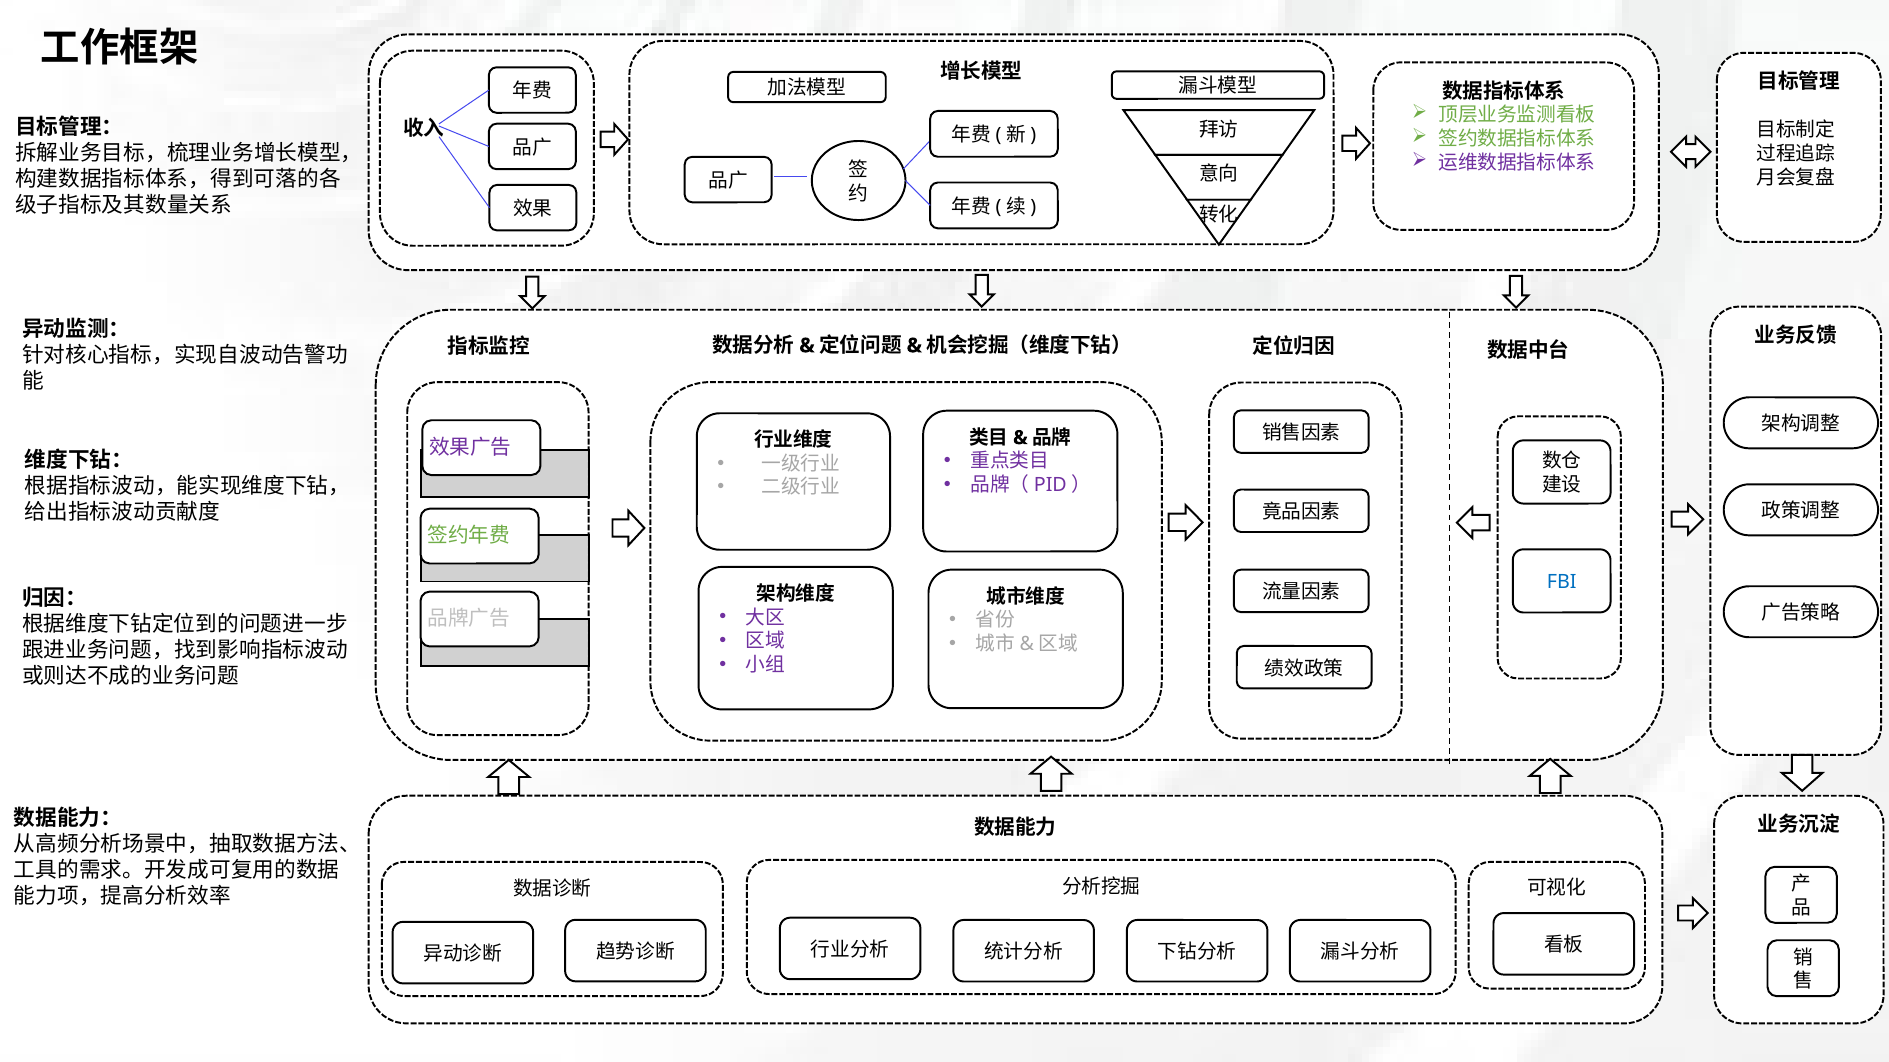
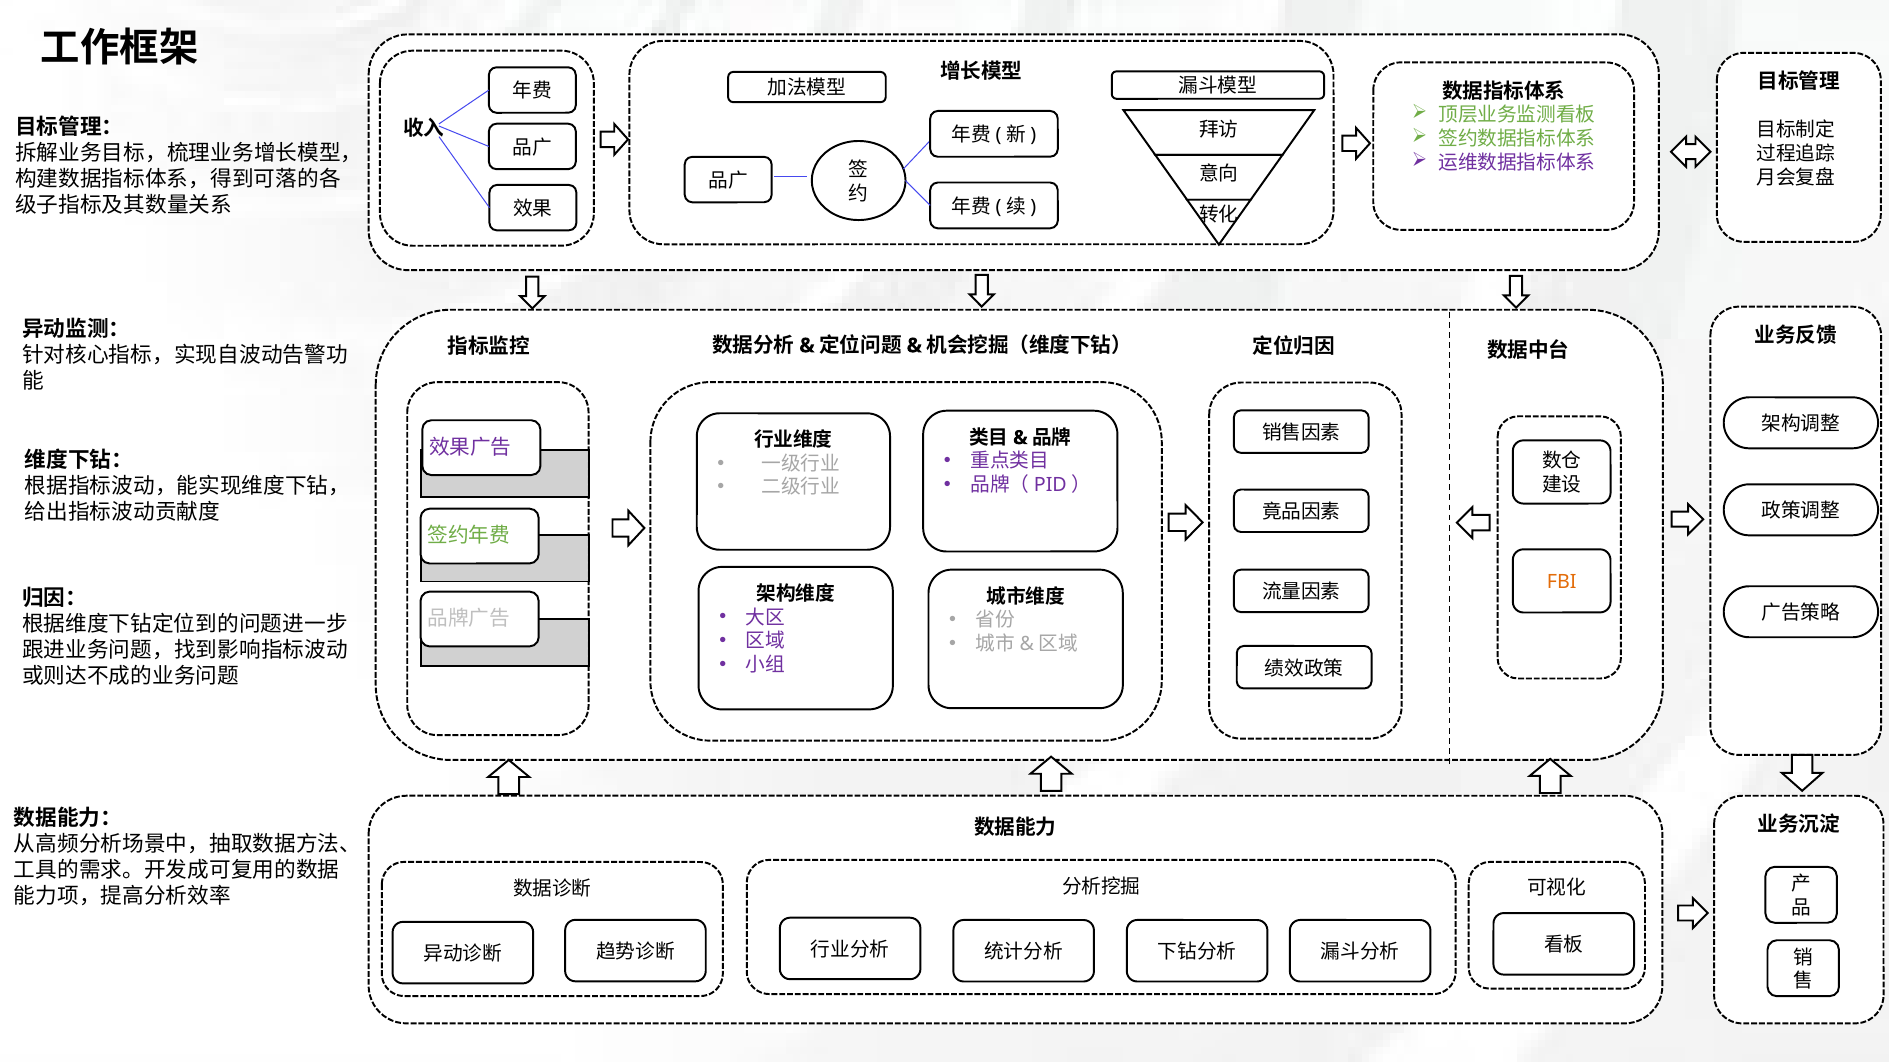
FBI colour: blue -> orange (1562, 583)
